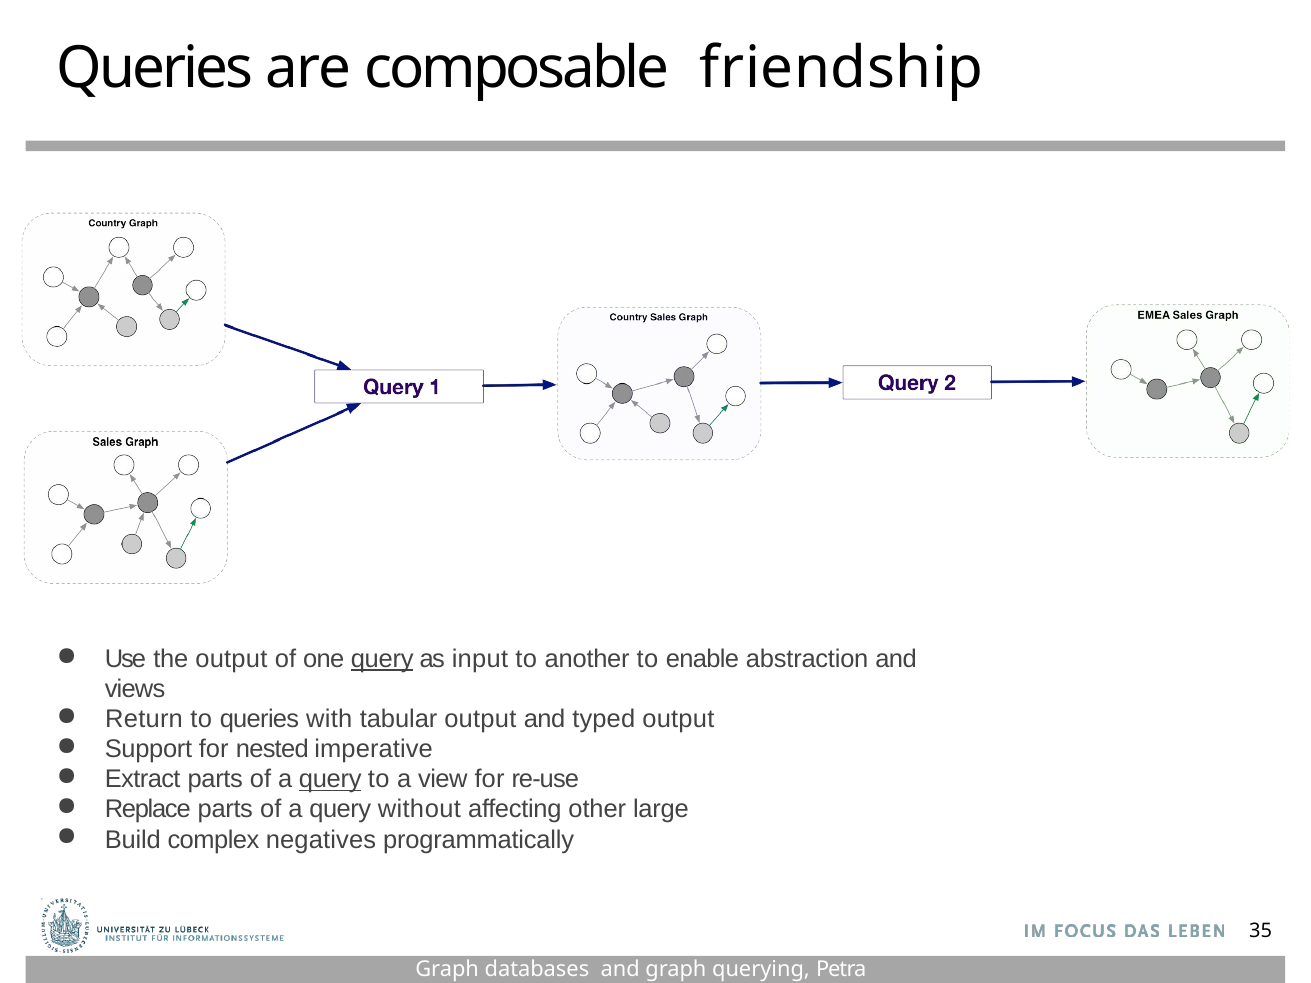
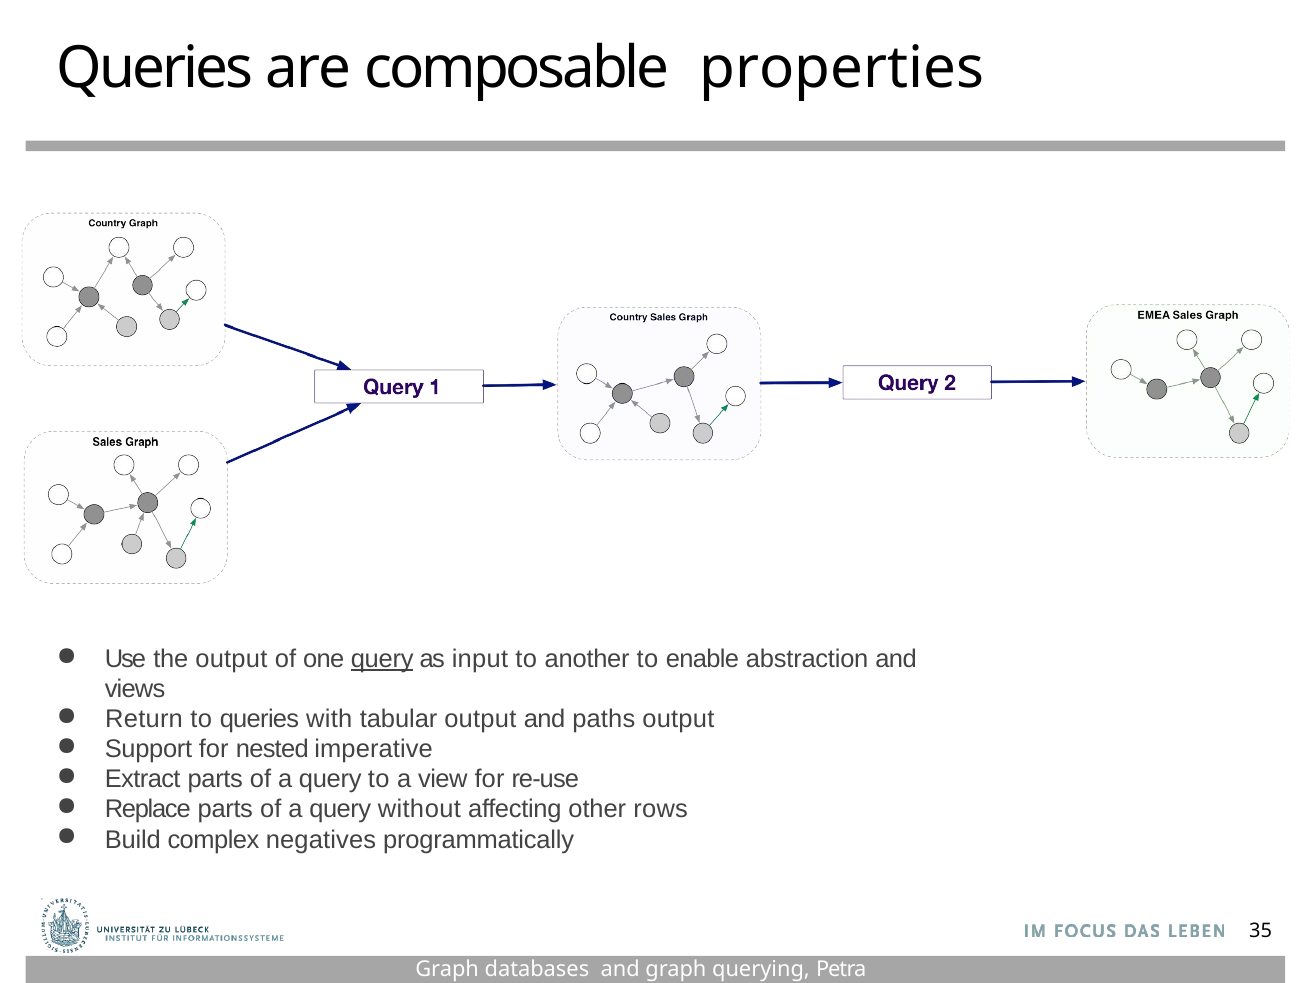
friendship: friendship -> properties (842, 68)
typed: typed -> paths (604, 719)
query underline: present -> none (330, 780)
large: large -> rows (661, 810)
